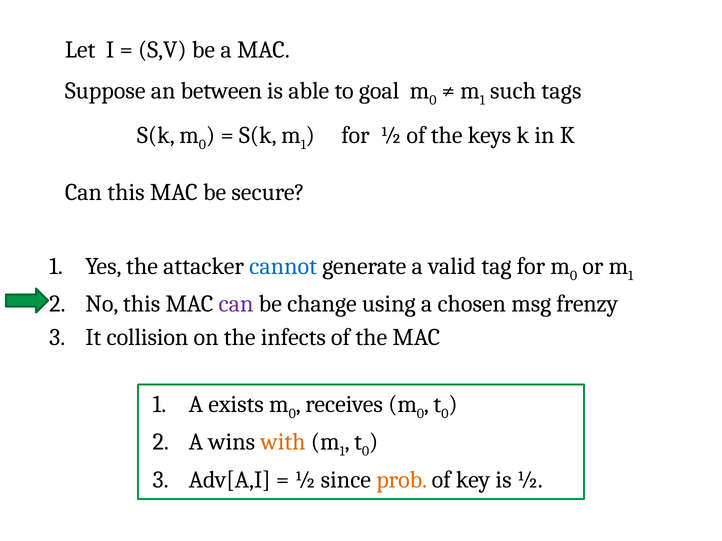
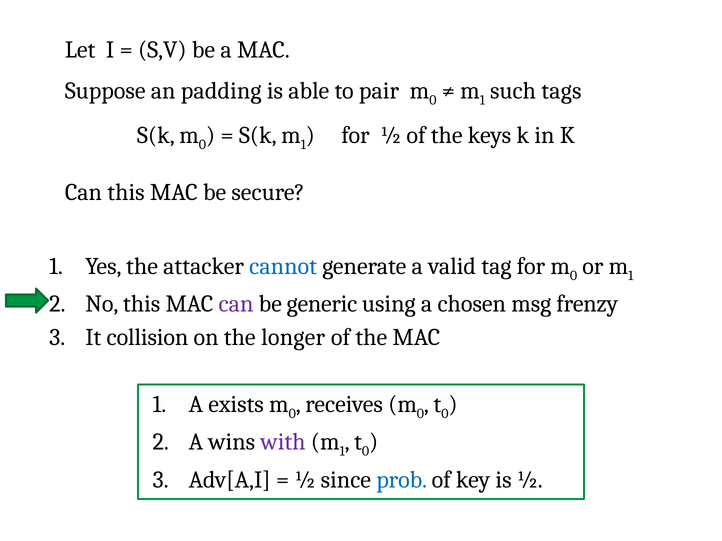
between: between -> padding (221, 91)
goal: goal -> pair (379, 91)
change: change -> generic (322, 304)
infects: infects -> longer (293, 338)
with colour: orange -> purple (283, 442)
prob colour: orange -> blue (402, 480)
